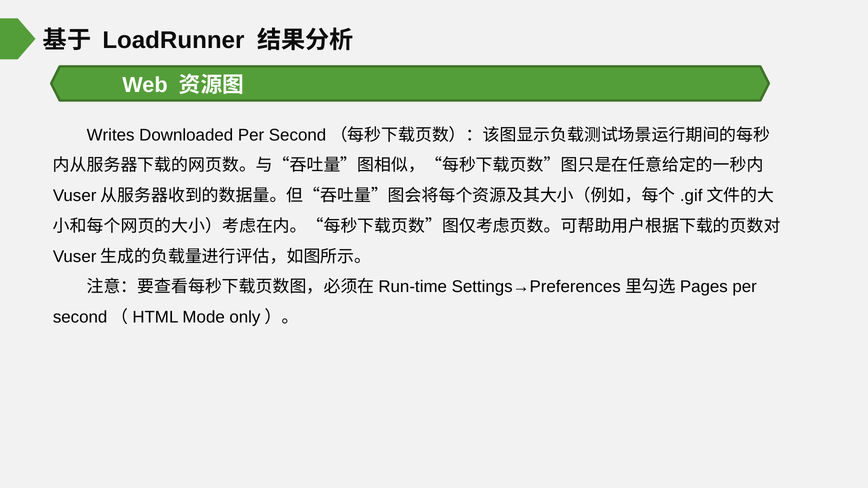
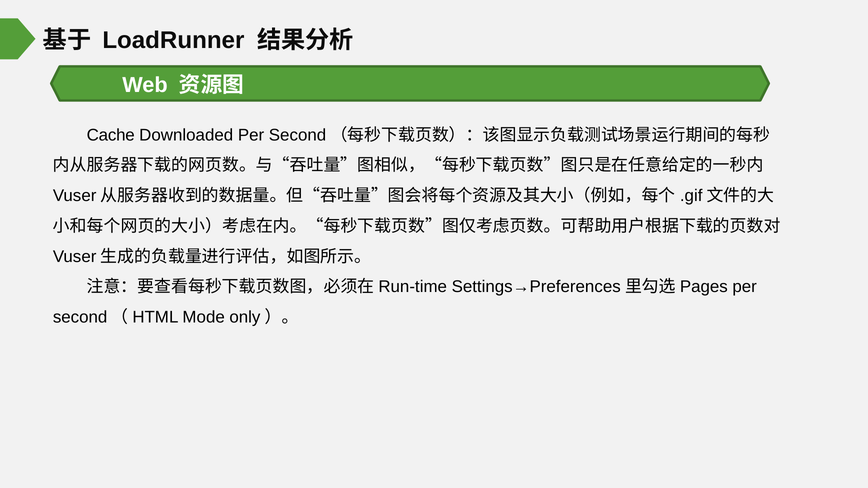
Writes: Writes -> Cache (111, 135)
